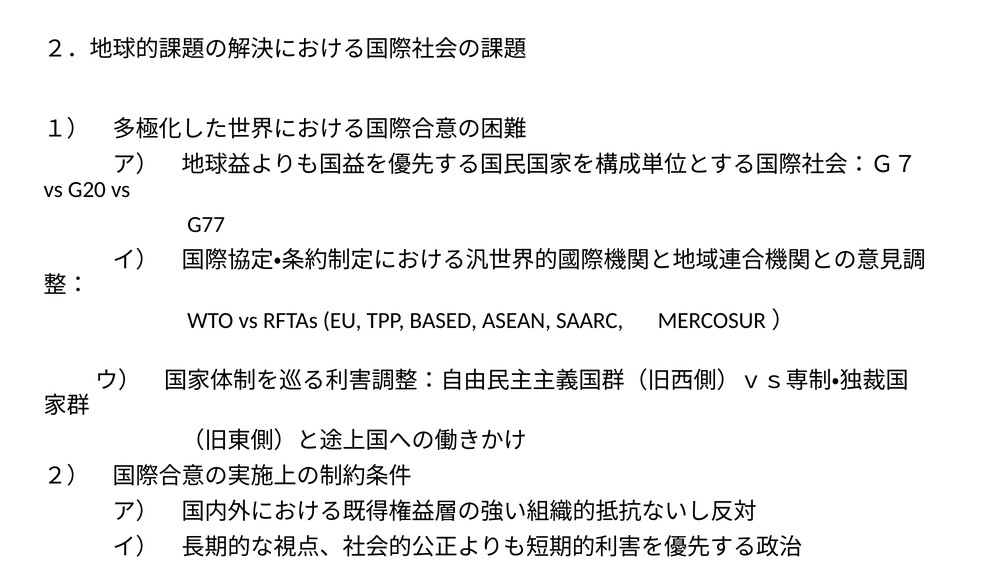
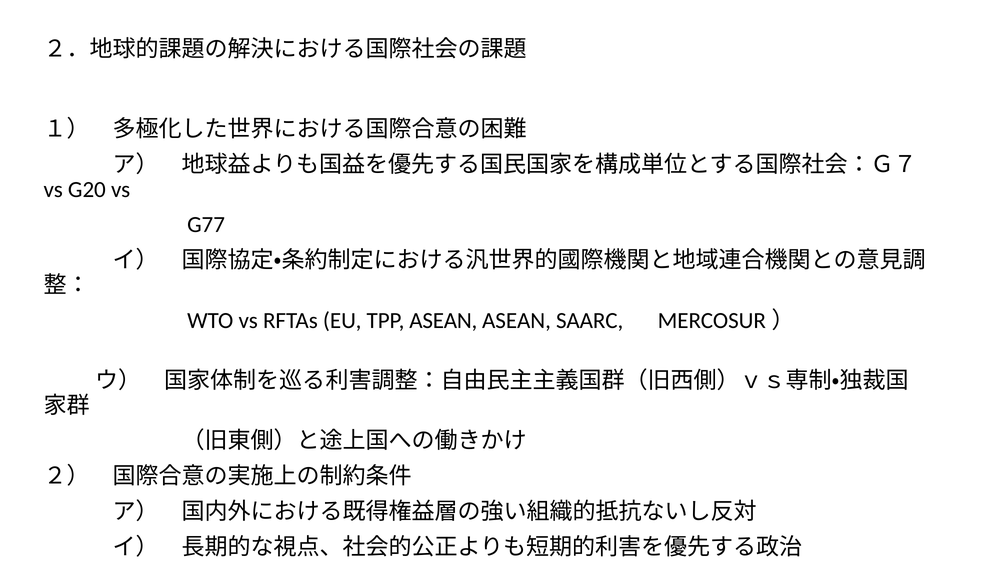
TPP BASED: BASED -> ASEAN (443, 320)
